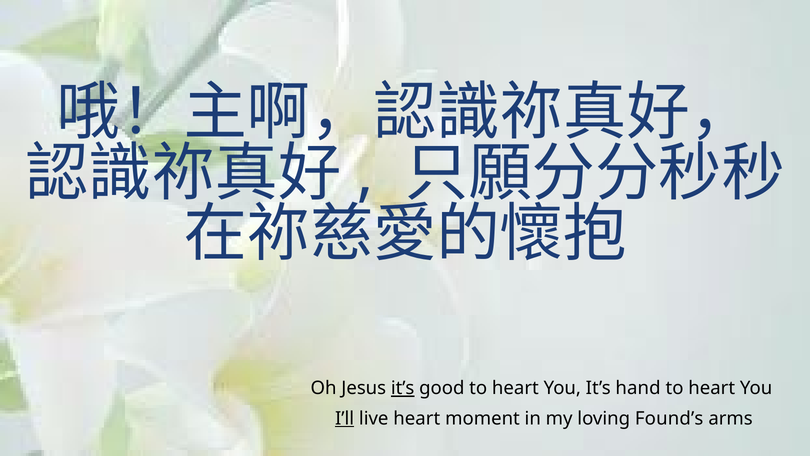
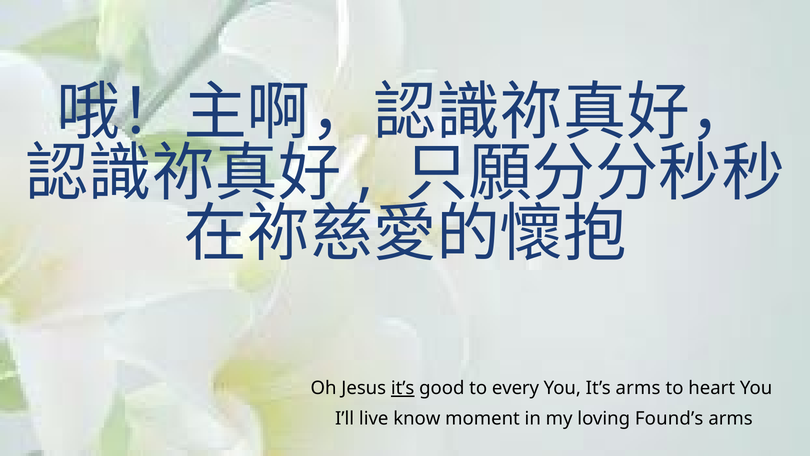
good to heart: heart -> every (515, 388)
It’s hand: hand -> arms (638, 388)
I’ll underline: present -> none (345, 418)
live heart: heart -> know (417, 418)
